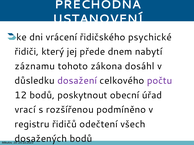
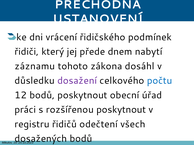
psychické: psychické -> podmínek (150, 37)
počtu colour: purple -> blue (160, 81)
vrací: vrací -> práci (25, 110)
rozšířenou podmíněno: podmíněno -> poskytnout (121, 110)
